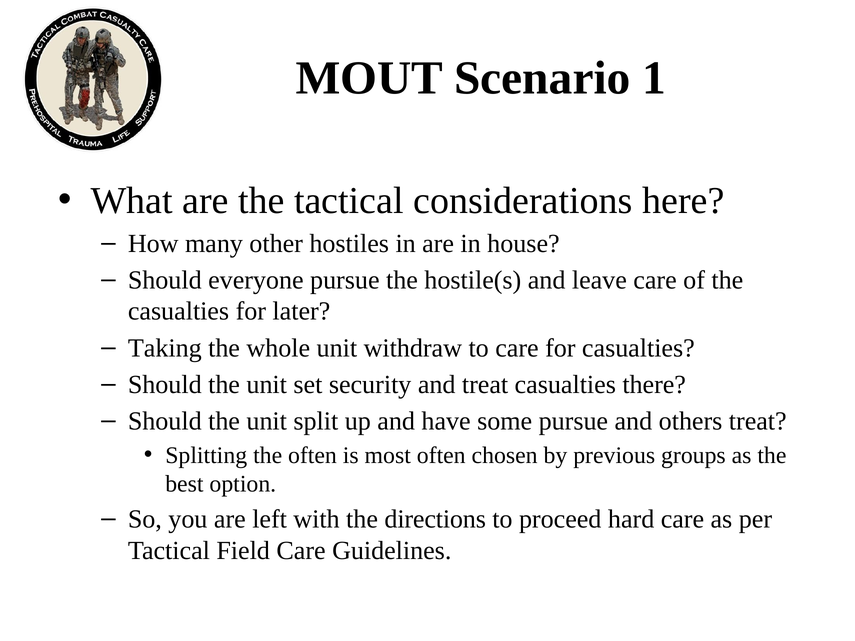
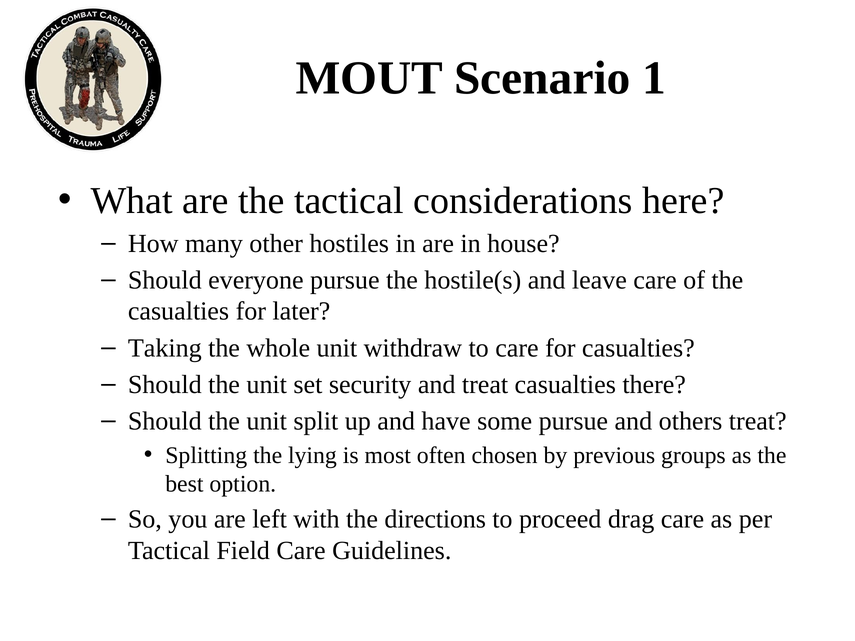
the often: often -> lying (312, 456)
hard: hard -> drag (631, 519)
